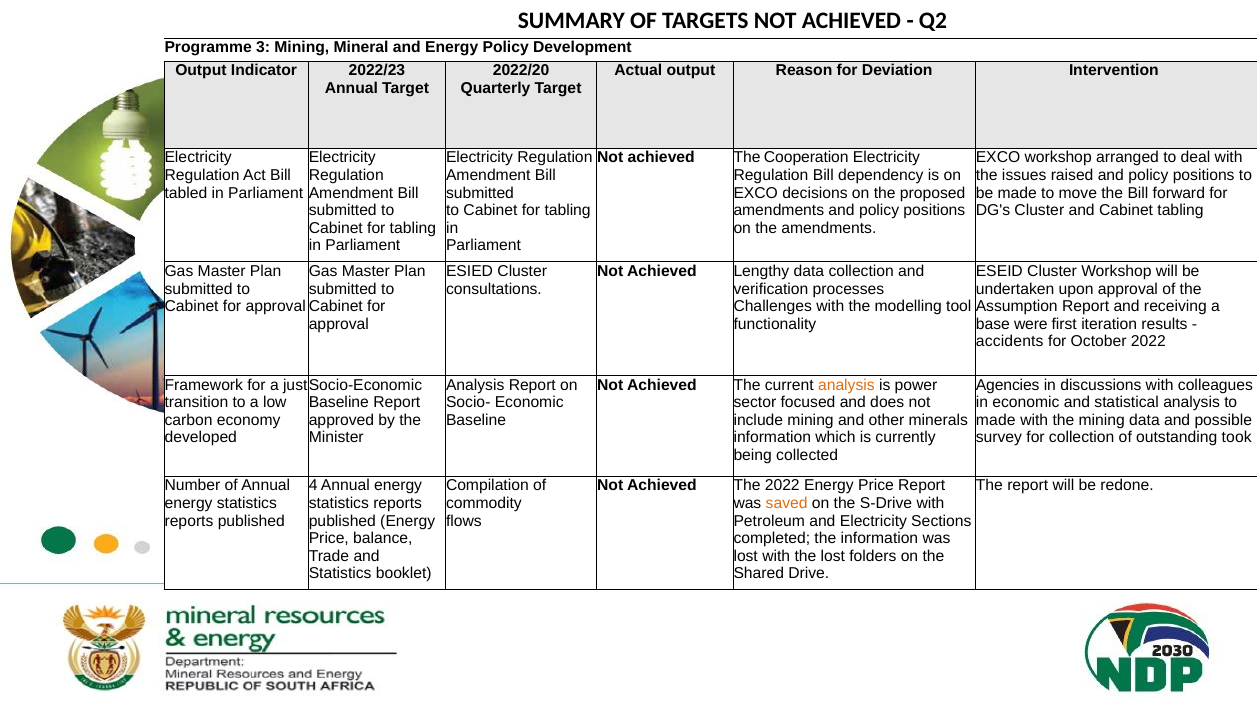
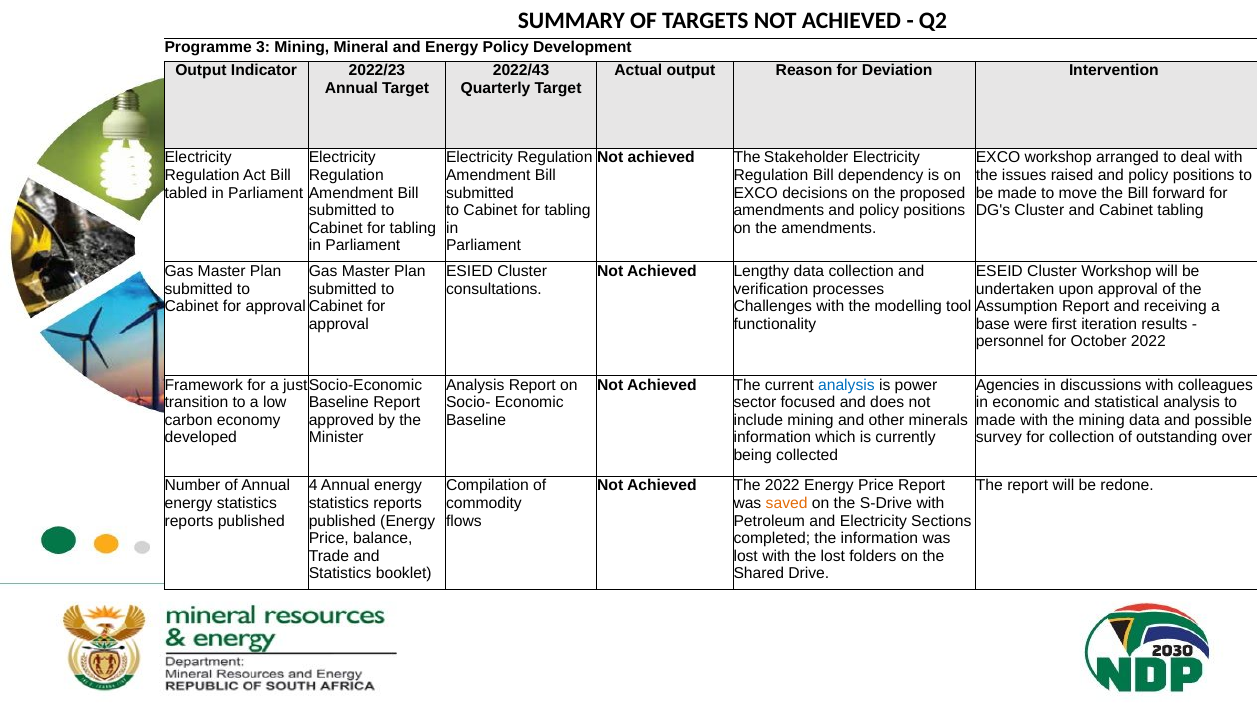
2022/20: 2022/20 -> 2022/43 (521, 71)
Cooperation: Cooperation -> Stakeholder (806, 158)
accidents: accidents -> personnel (1010, 342)
analysis colour: orange -> blue (846, 385)
took: took -> over (1237, 438)
